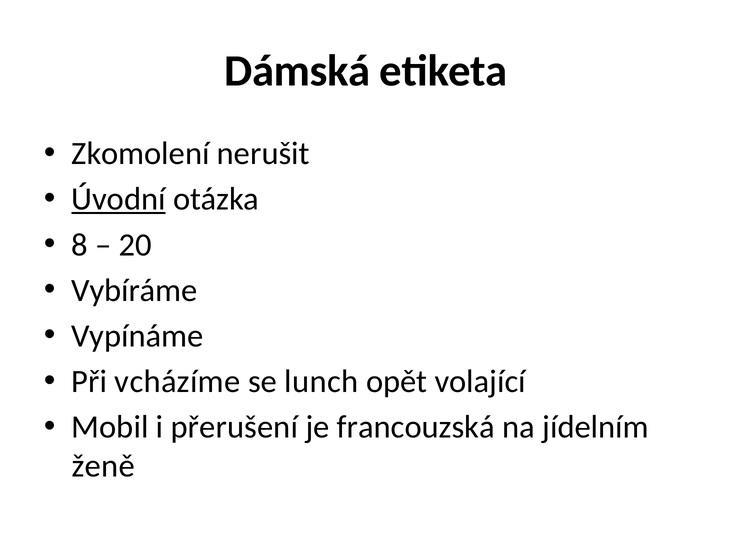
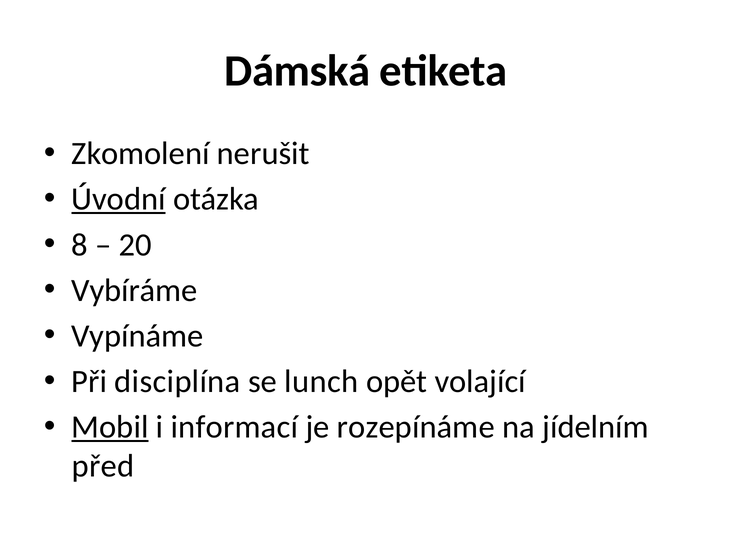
vcházíme: vcházíme -> disciplína (177, 382)
Mobil underline: none -> present (110, 428)
přerušení: přerušení -> informací (234, 428)
francouzská: francouzská -> rozepínáme (416, 428)
ženě: ženě -> před (103, 467)
